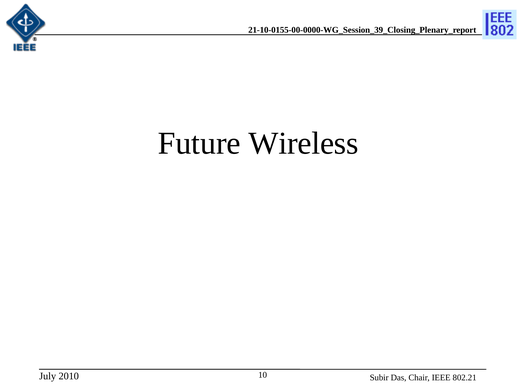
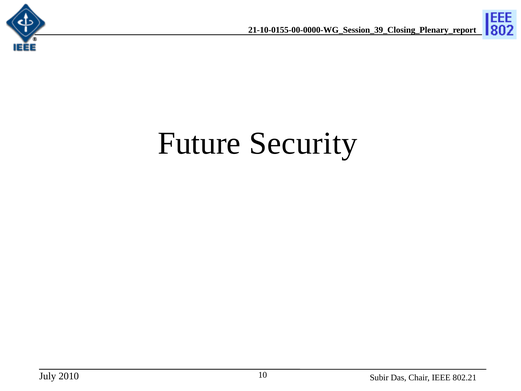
Wireless: Wireless -> Security (303, 143)
